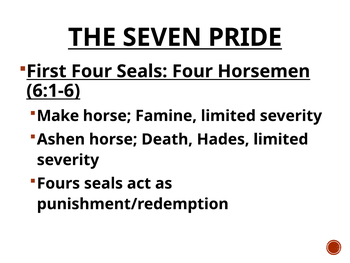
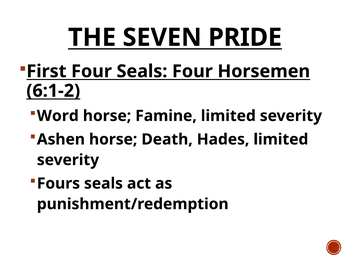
6:1-6: 6:1-6 -> 6:1-2 (53, 91)
Make: Make -> Word (58, 116)
